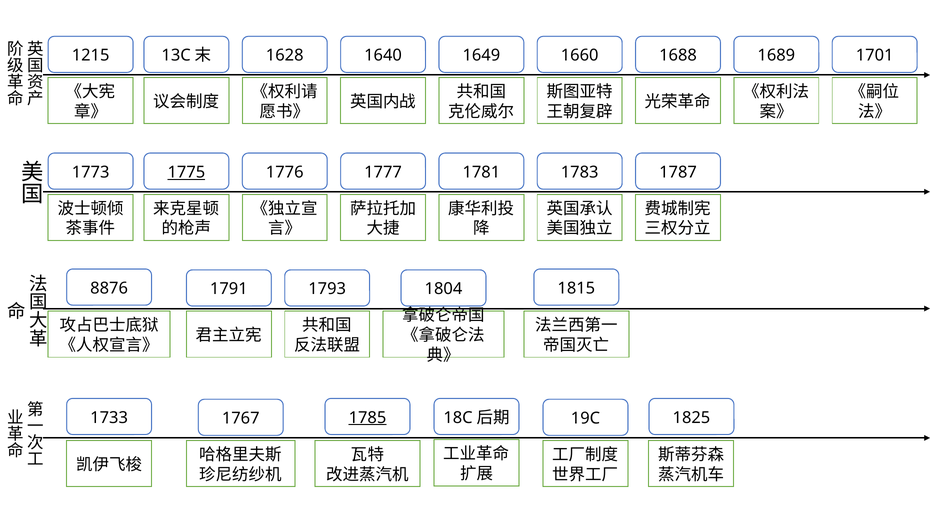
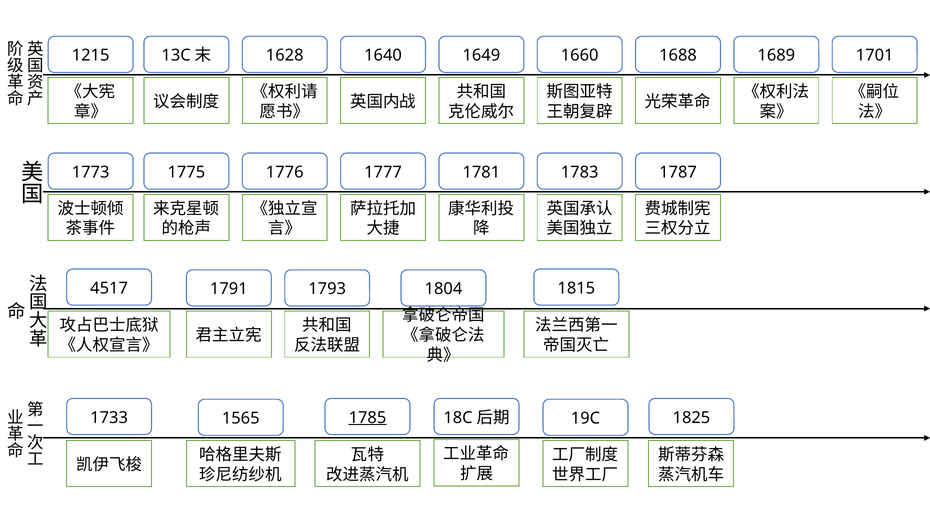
1775 underline: present -> none (186, 172)
8876: 8876 -> 4517 (109, 288)
1767: 1767 -> 1565 (241, 419)
